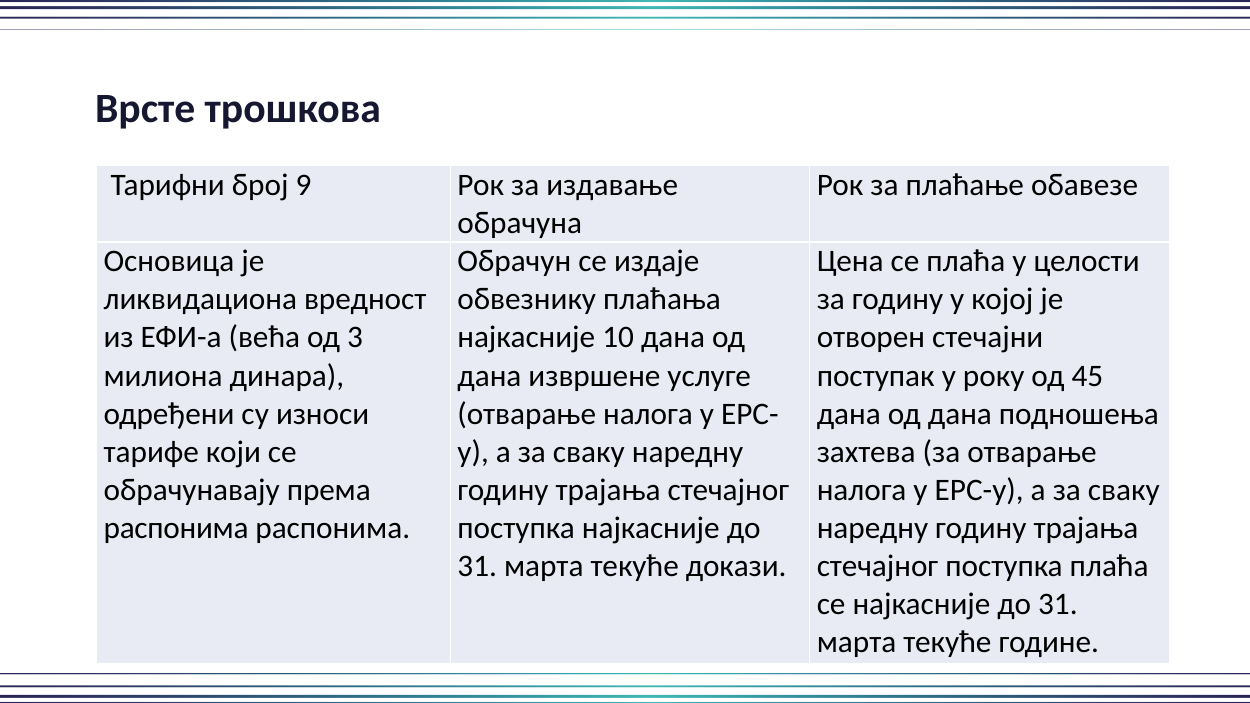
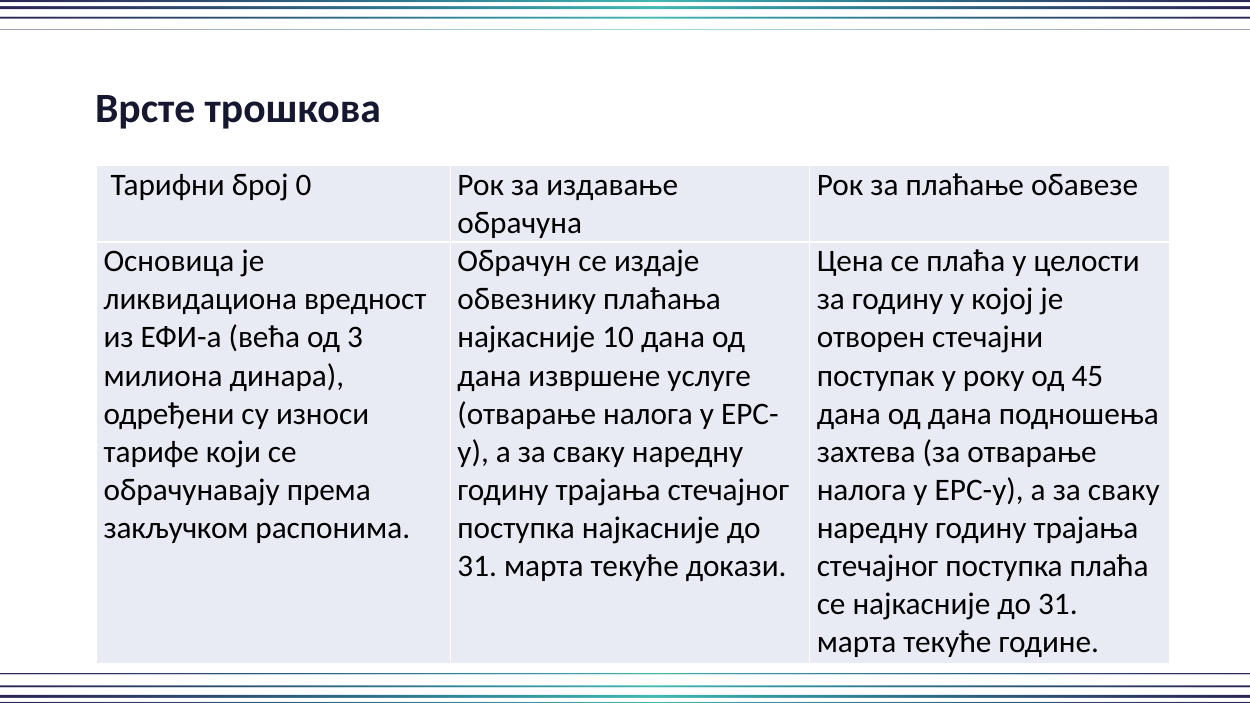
9: 9 -> 0 (304, 185)
распонима: распонима -> закључком (176, 528)
